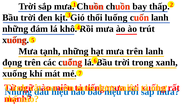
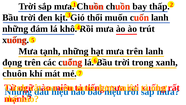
luống: luống -> muốn (116, 18)
xuống: xuống -> chuôn (15, 73)
